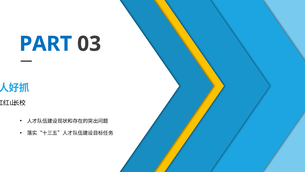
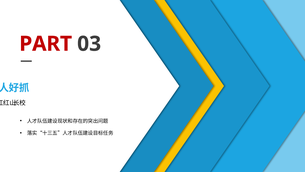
PART colour: blue -> red (46, 44)
